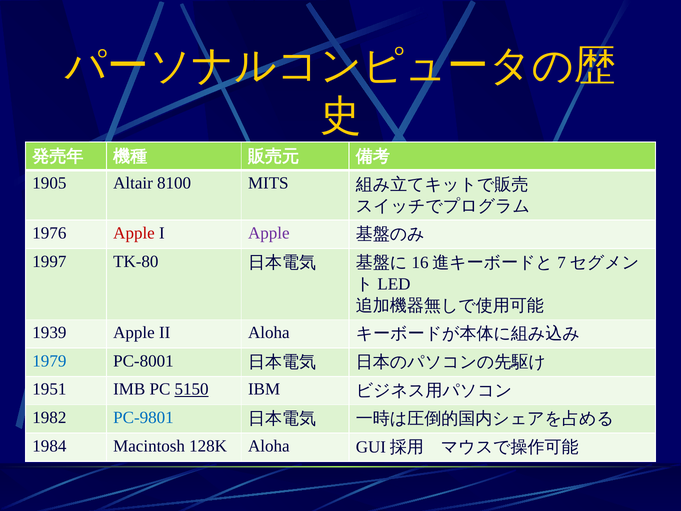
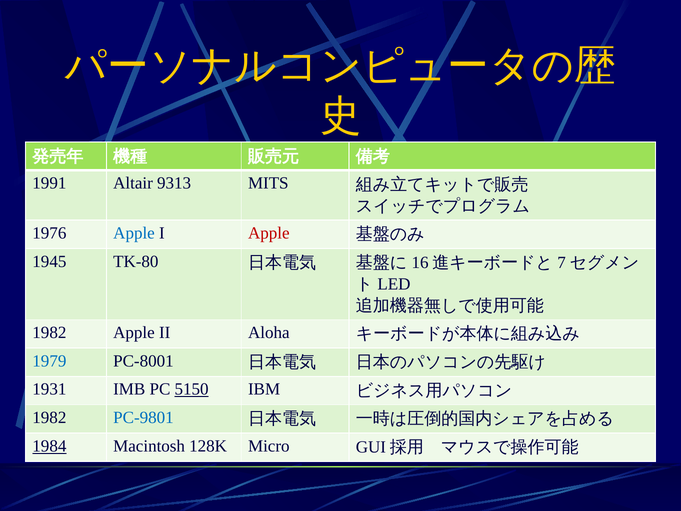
1905: 1905 -> 1991 (49, 183)
8100: 8100 -> 9313 (174, 183)
Apple colour: red -> blue (134, 233)
Apple colour: purple -> red (269, 233)
1997: 1997 -> 1945 (49, 261)
1939: 1939 -> 1982 (49, 333)
1951: 1951 -> 1931 (49, 389)
1984 underline: none -> present (49, 446)
128K Aloha: Aloha -> Micro (269, 446)
